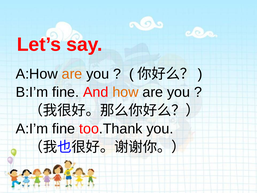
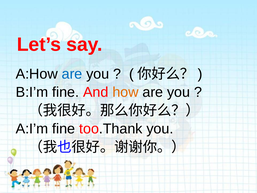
are colour: orange -> blue (72, 74)
